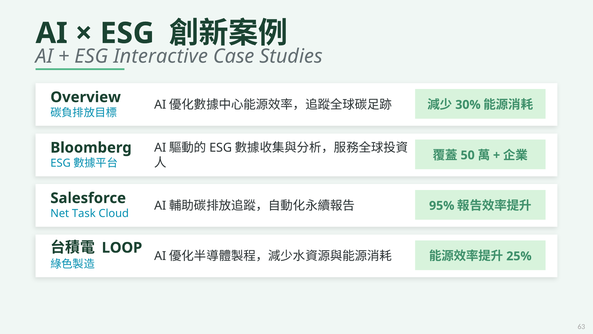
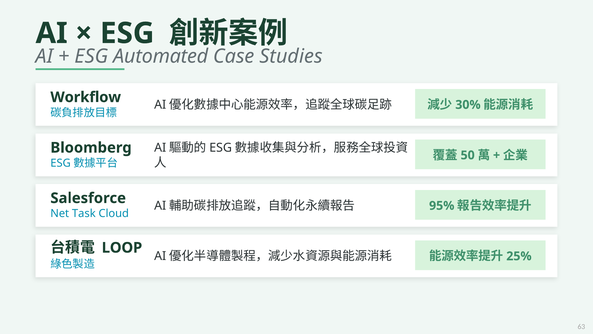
Interactive: Interactive -> Automated (161, 56)
Overview: Overview -> Workflow (86, 97)
